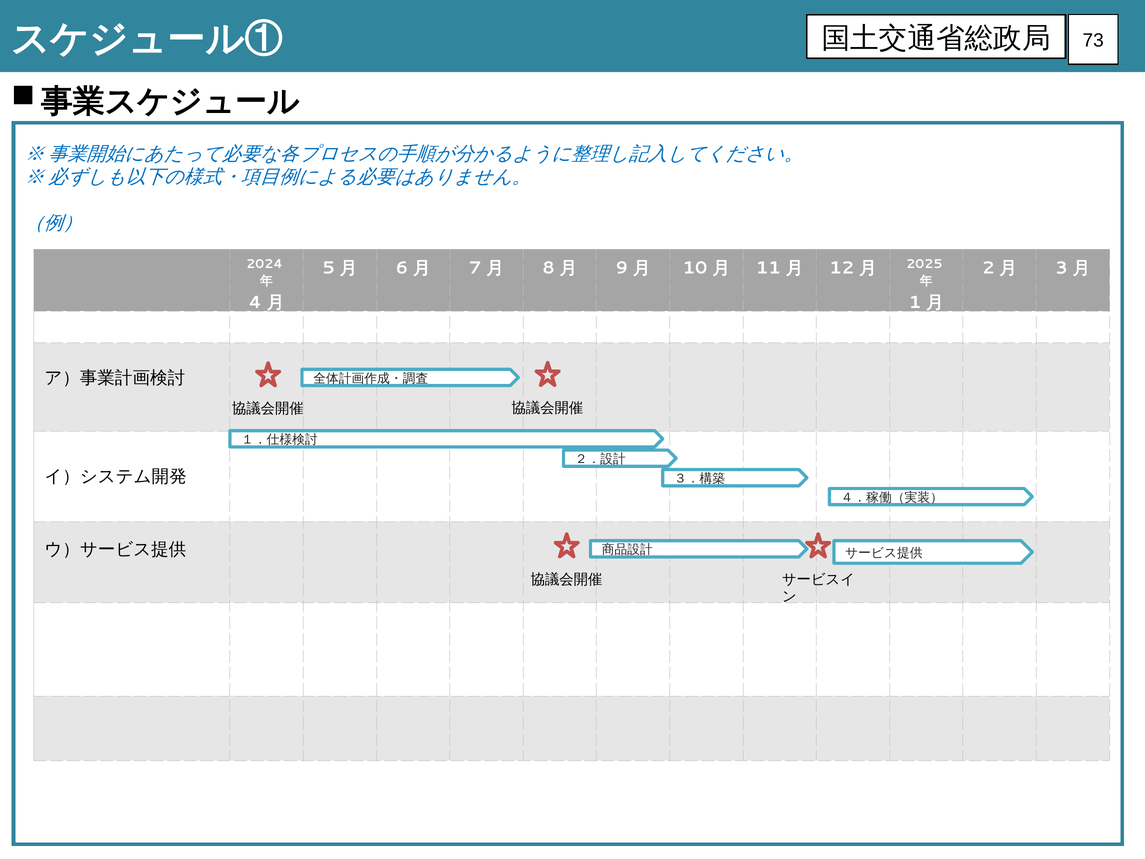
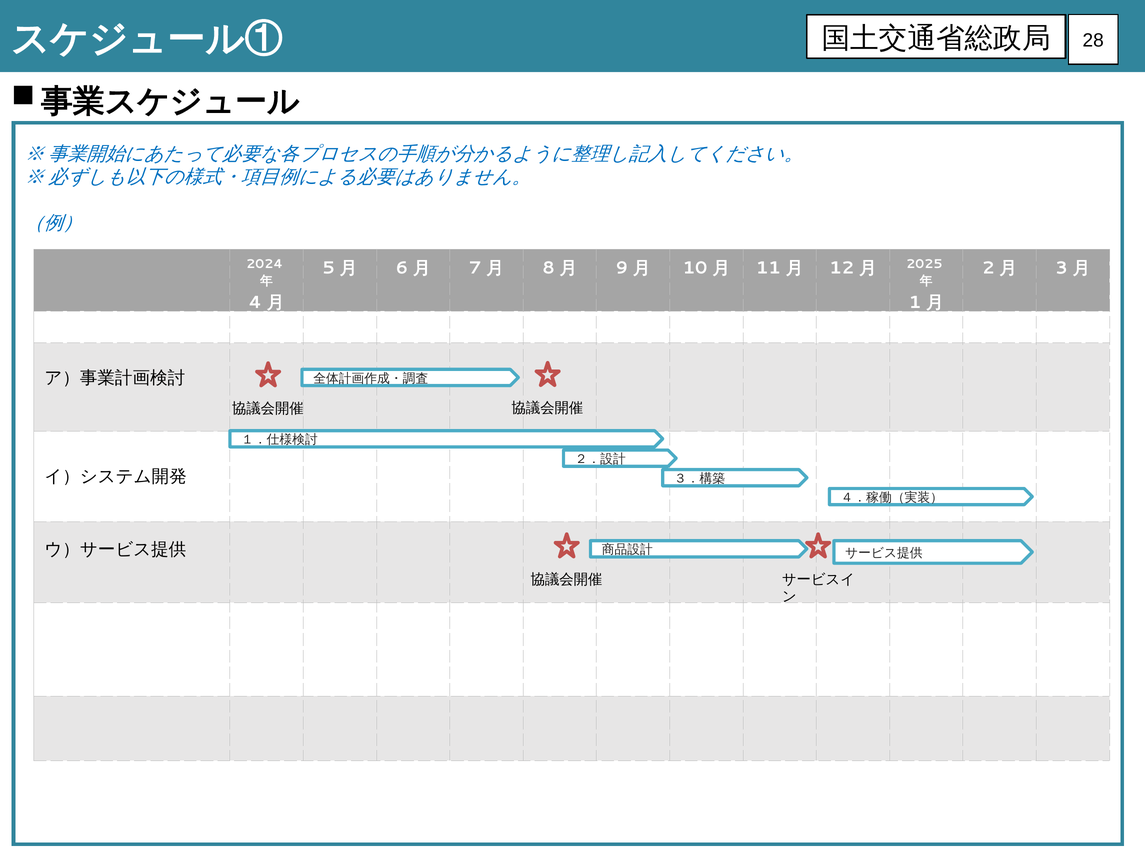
73: 73 -> 28 (1093, 41)
